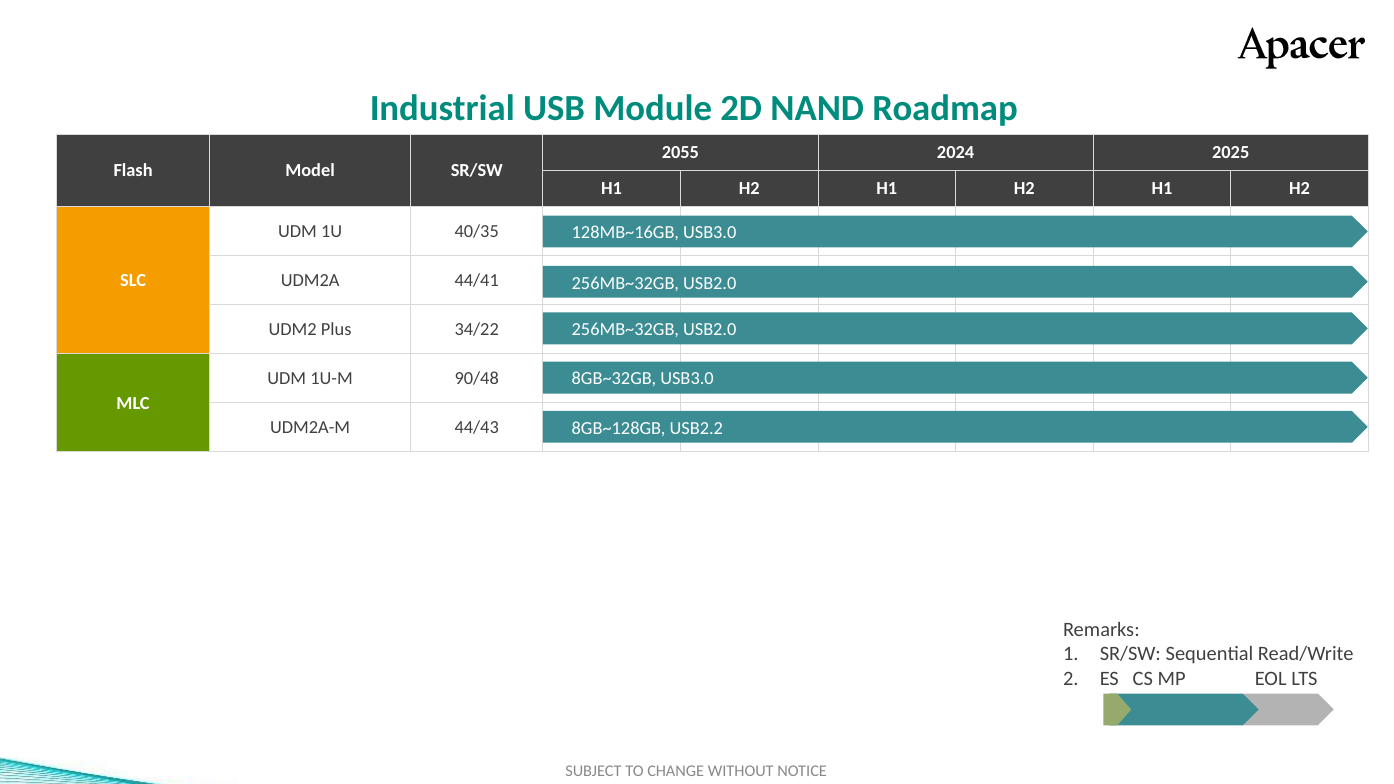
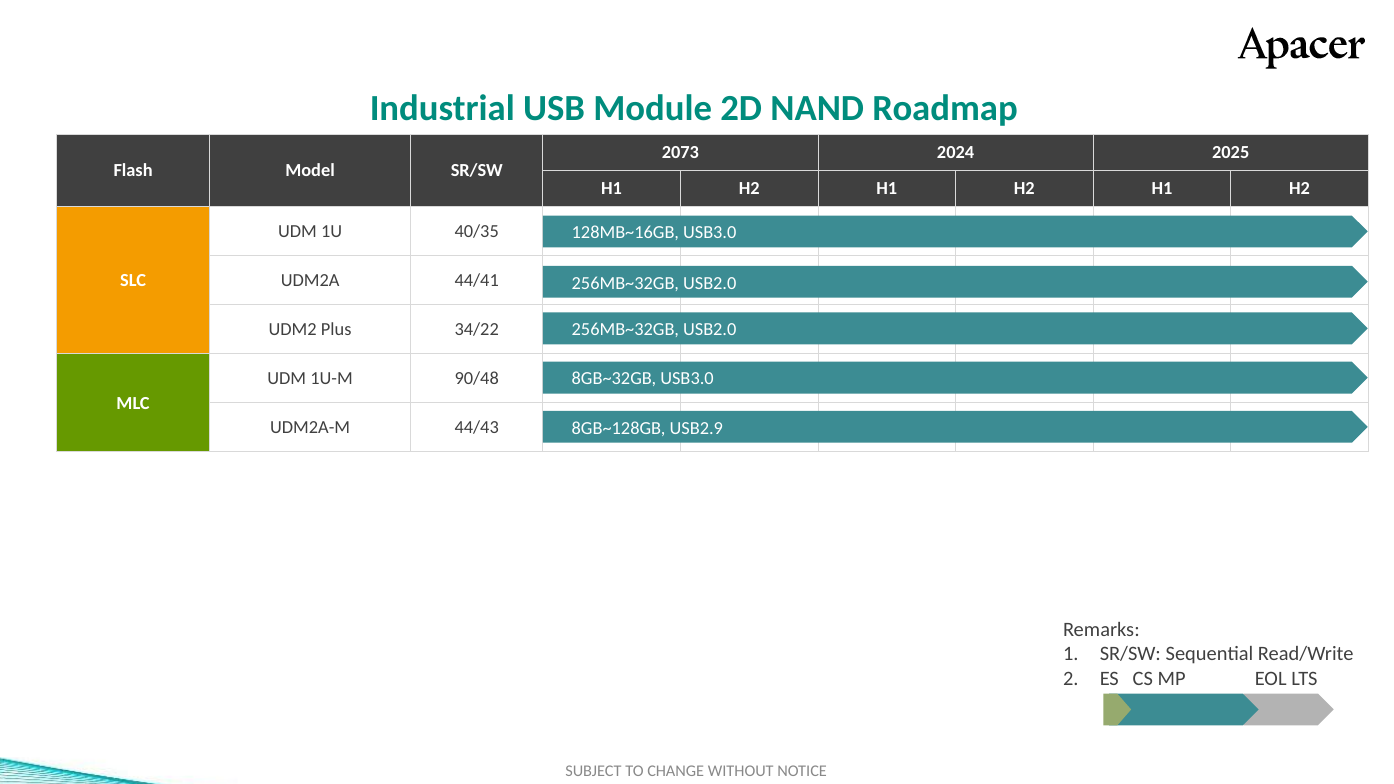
2055: 2055 -> 2073 (680, 153)
USB2.2: USB2.2 -> USB2.9 (696, 428)
